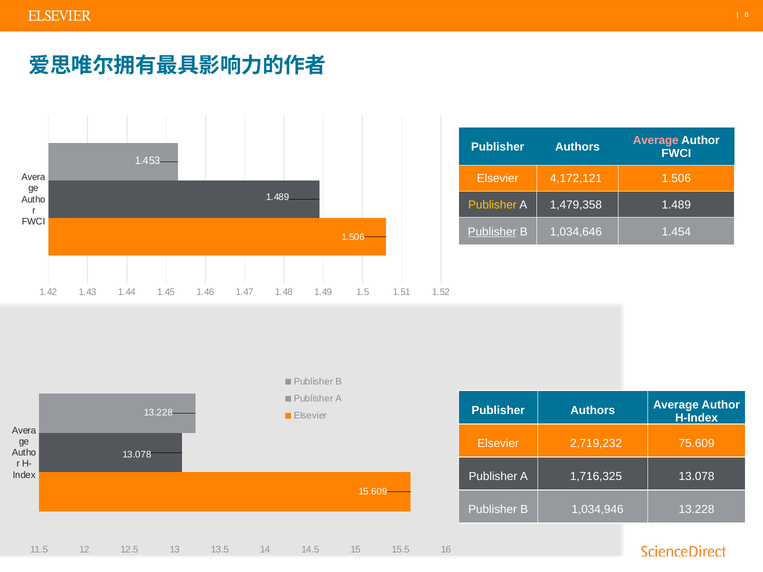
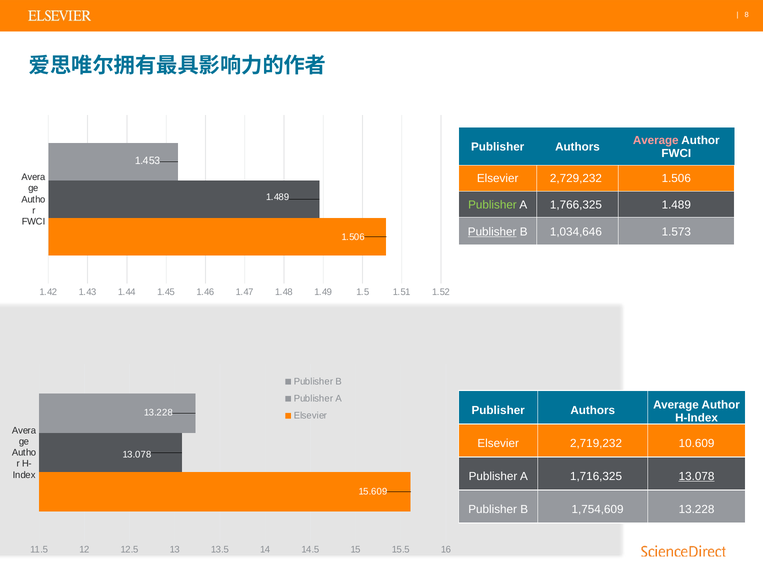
4,172,121: 4,172,121 -> 2,729,232 (576, 179)
Publisher colour: yellow -> light green (492, 205)
1,479,358: 1,479,358 -> 1,766,325 (576, 205)
1.454: 1.454 -> 1.573 (676, 232)
75.609: 75.609 -> 10.609 (697, 443)
13.078 underline: none -> present (697, 476)
1,034,946: 1,034,946 -> 1,754,609 (598, 509)
